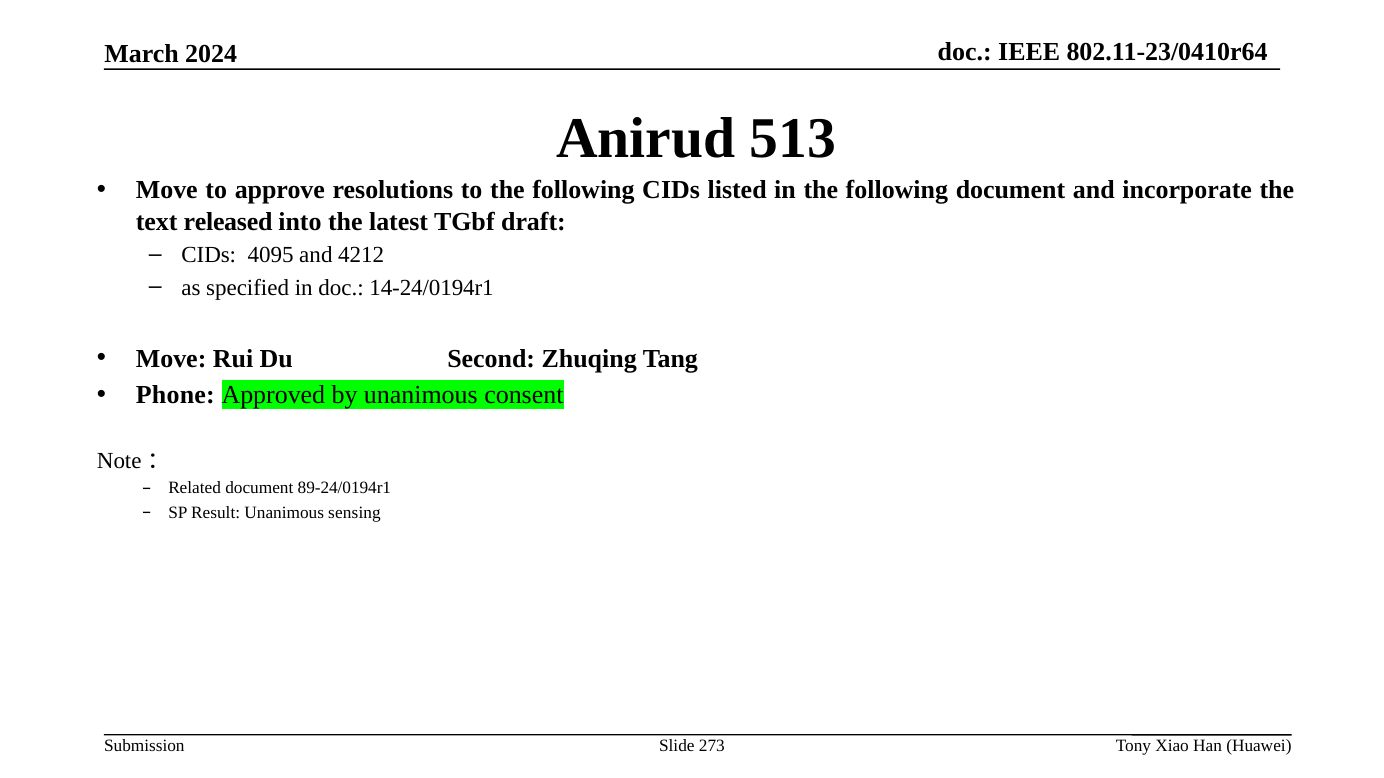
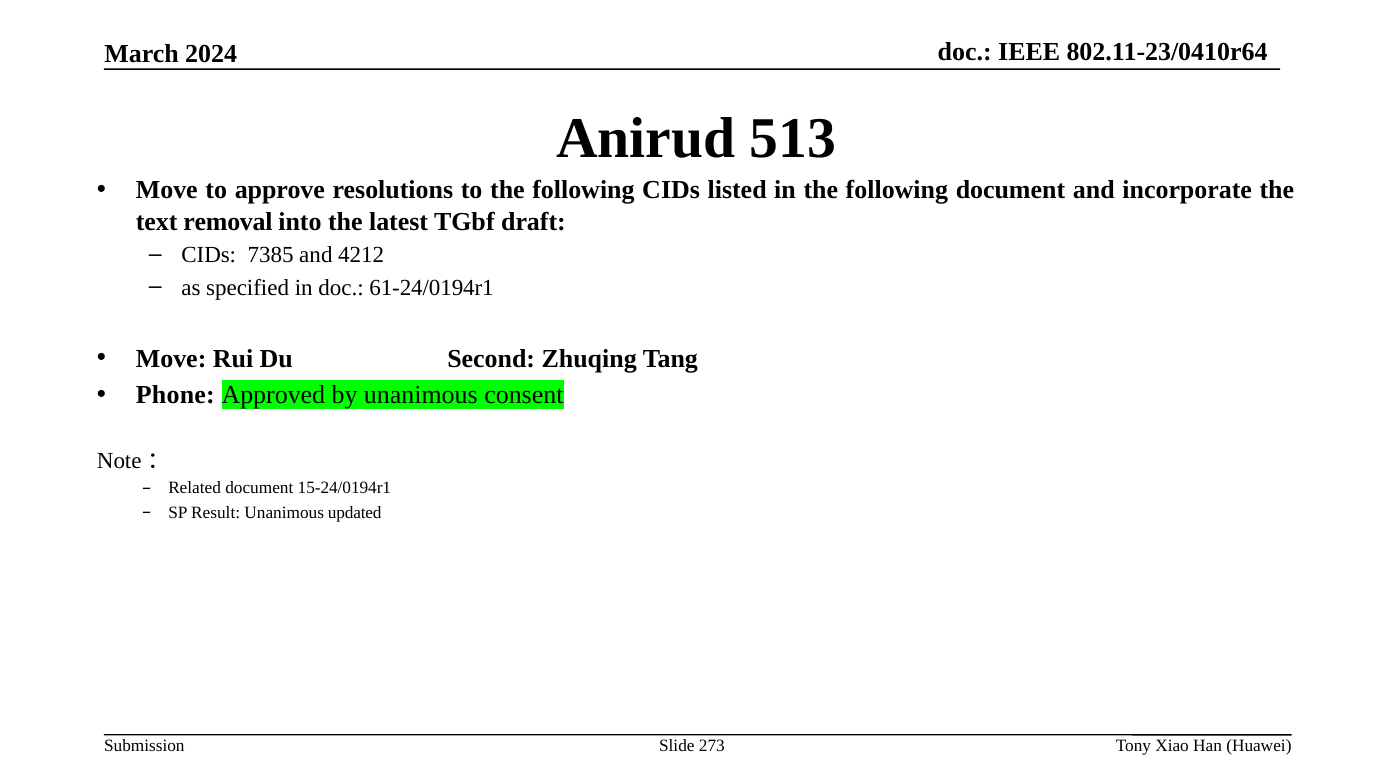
released: released -> removal (228, 222)
4095: 4095 -> 7385 (271, 255)
14-24/0194r1: 14-24/0194r1 -> 61-24/0194r1 (432, 288)
89-24/0194r1: 89-24/0194r1 -> 15-24/0194r1 (344, 489)
sensing: sensing -> updated (355, 513)
